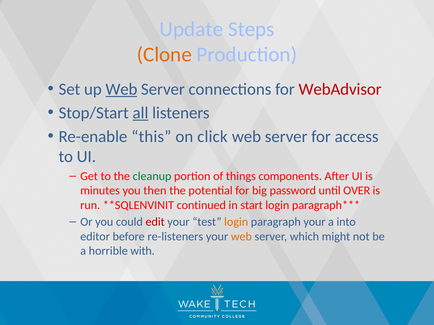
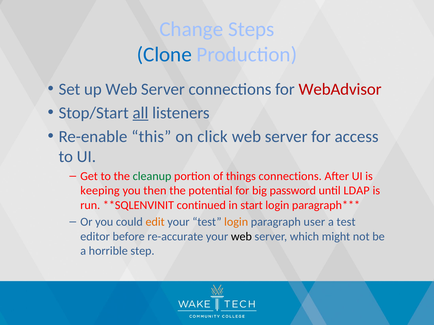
Update: Update -> Change (191, 29)
Clone colour: orange -> blue (164, 55)
Web underline: present -> none (121, 89)
things components: components -> connections (290, 176)
minutes: minutes -> keeping (100, 191)
OVER: OVER -> LDAP (357, 191)
edit colour: red -> orange (155, 222)
paragraph your: your -> user (314, 222)
a into: into -> test (346, 222)
re-listeners: re-listeners -> re-accurate (175, 237)
web colour: orange -> black (241, 237)
with: with -> step (142, 251)
